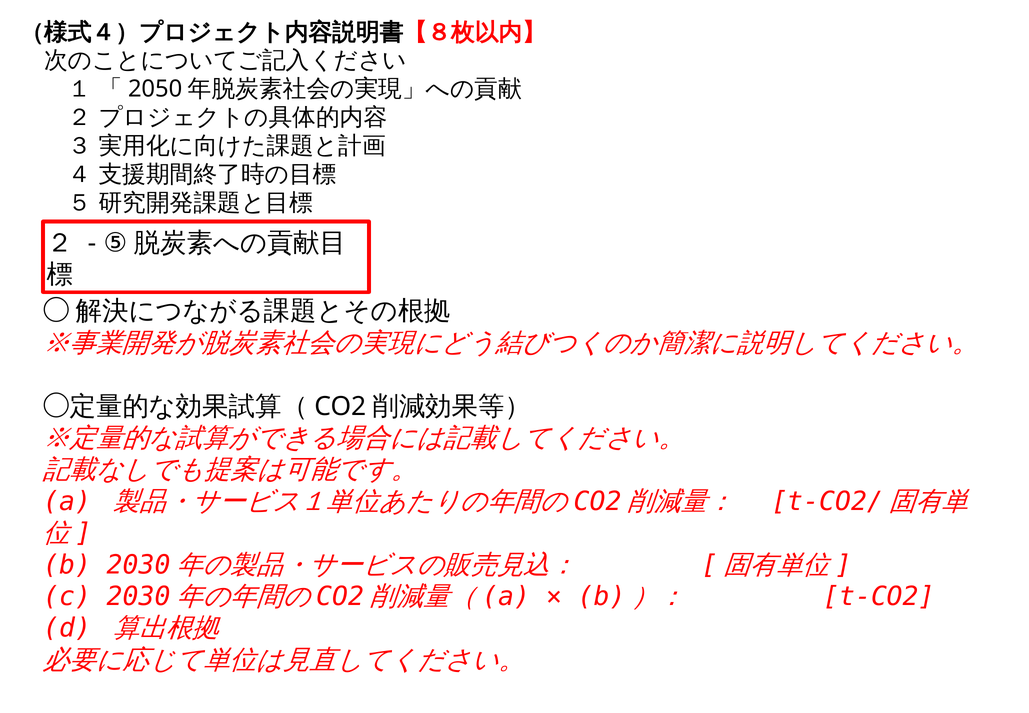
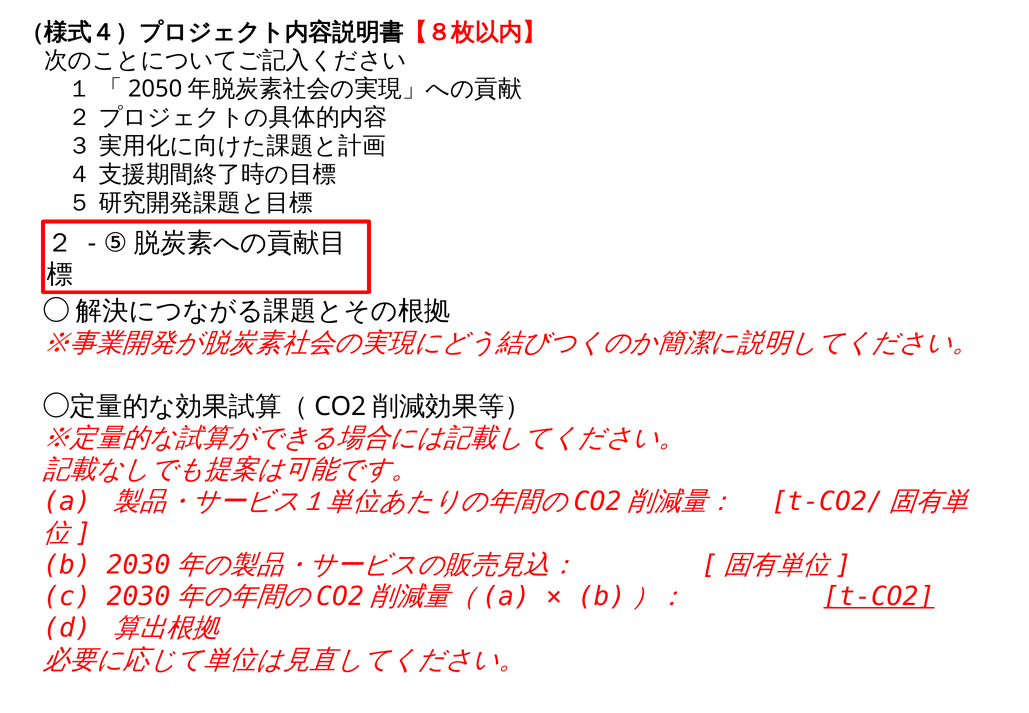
t-CO2 underline: none -> present (879, 596)
